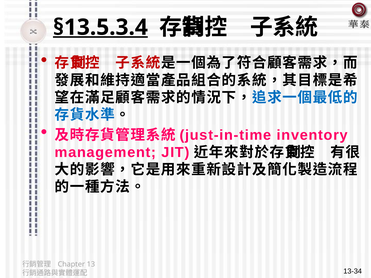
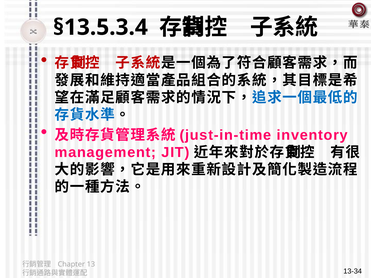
§13.5.3.4 underline: present -> none (100, 27)
